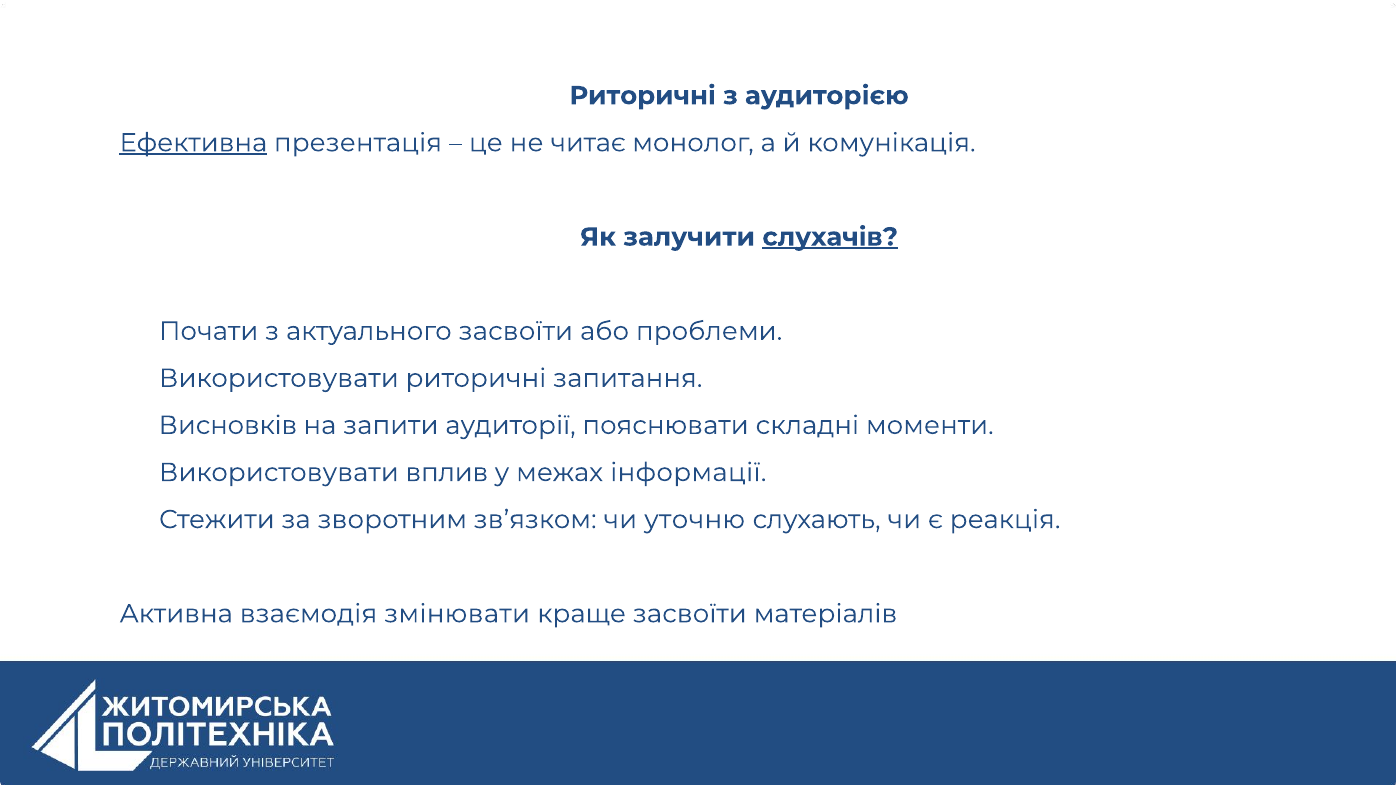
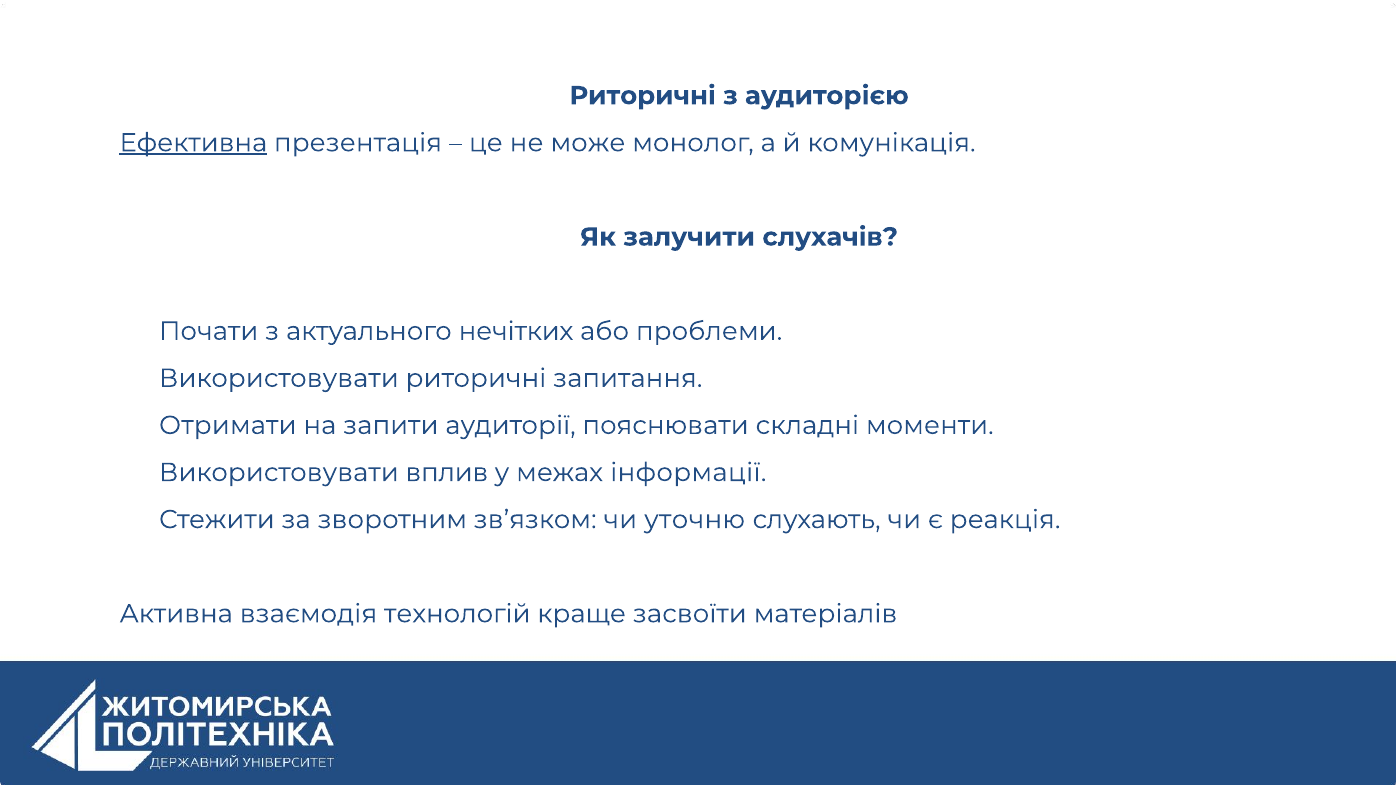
читає: читає -> може (588, 143)
слухачів underline: present -> none (830, 237)
актуального засвоїти: засвоїти -> нечітких (516, 331)
Висновків: Висновків -> Отримати (228, 425)
змінювати: змінювати -> технологій (457, 614)
